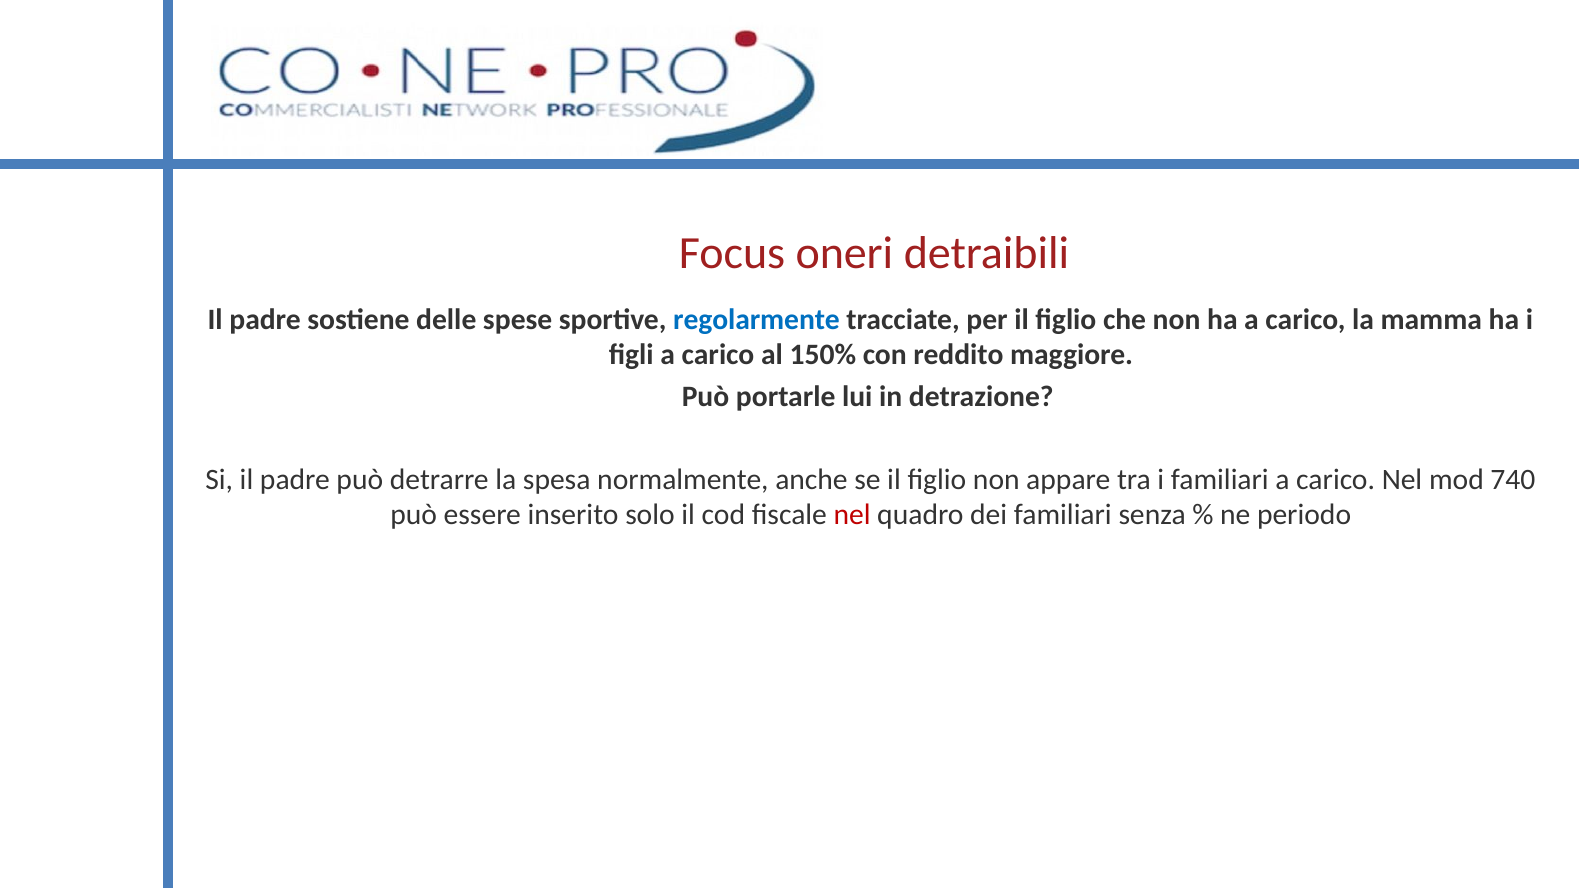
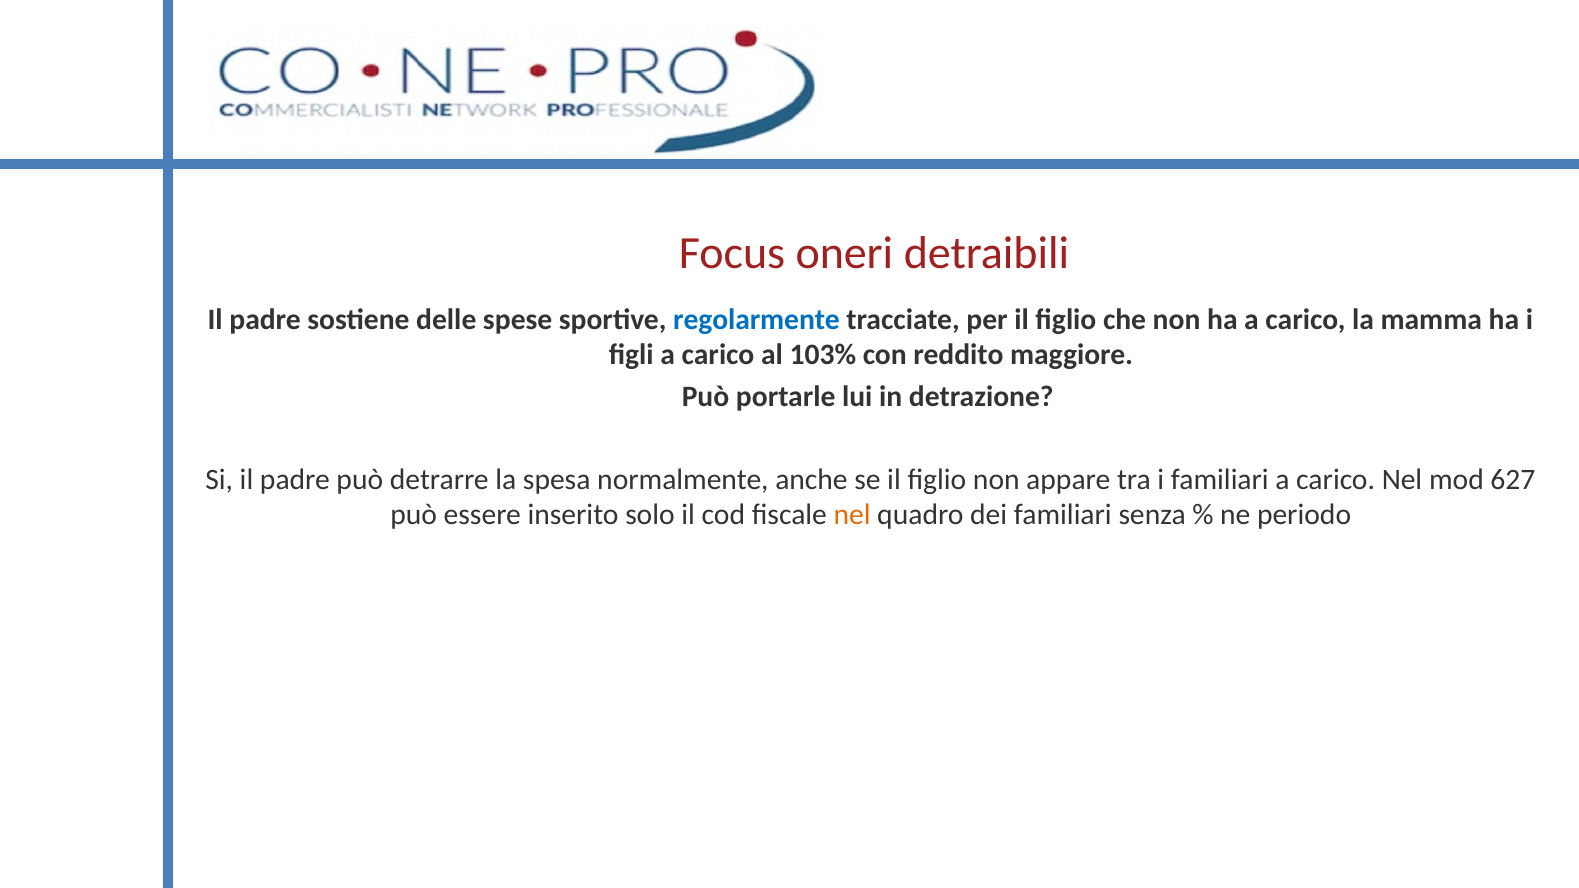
150%: 150% -> 103% (823, 355)
740: 740 -> 627 (1513, 479)
nel colour: red -> orange (852, 515)
